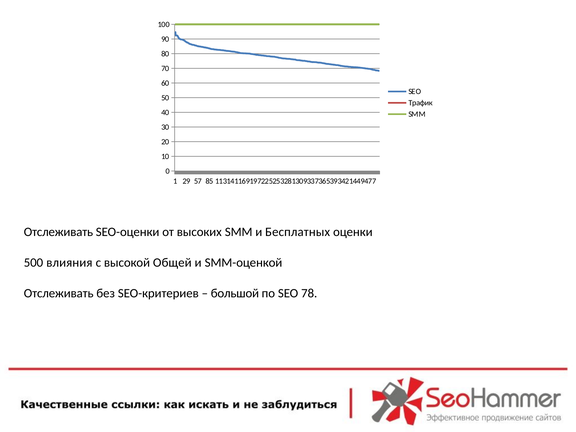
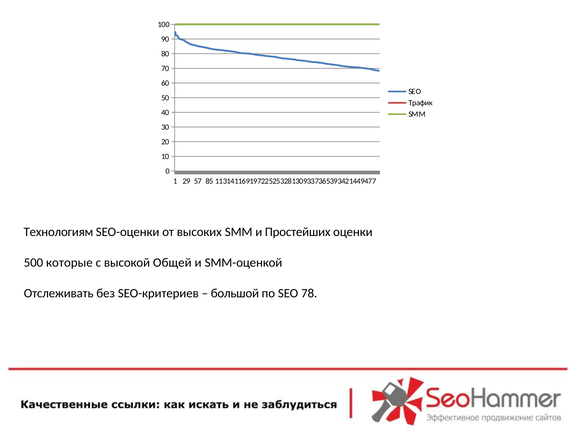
Отслеживать: Отслеживать -> Технологиям (58, 232)
Бесплатных: Бесплатных -> Простейших (298, 232)
влияния: влияния -> которые (69, 263)
